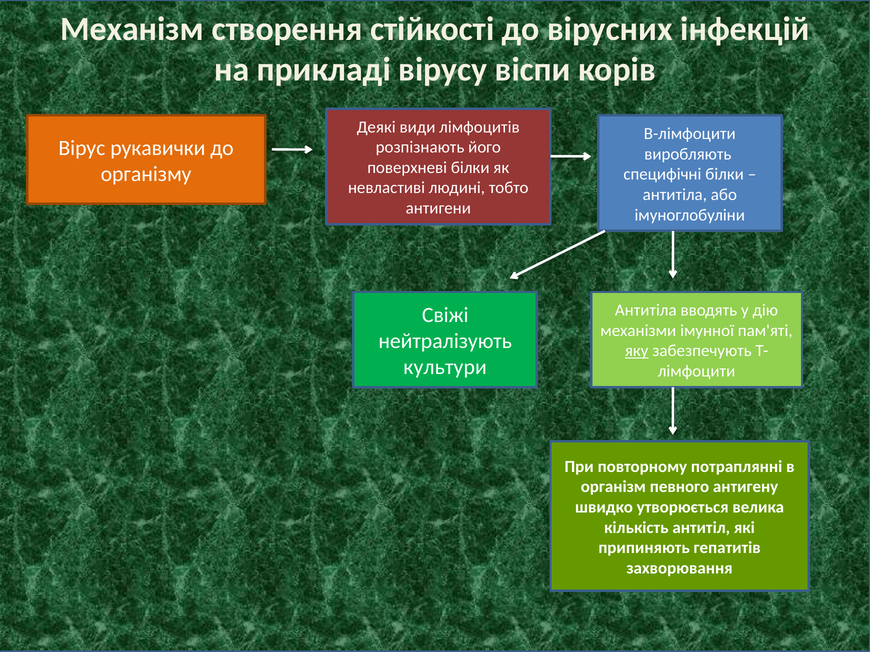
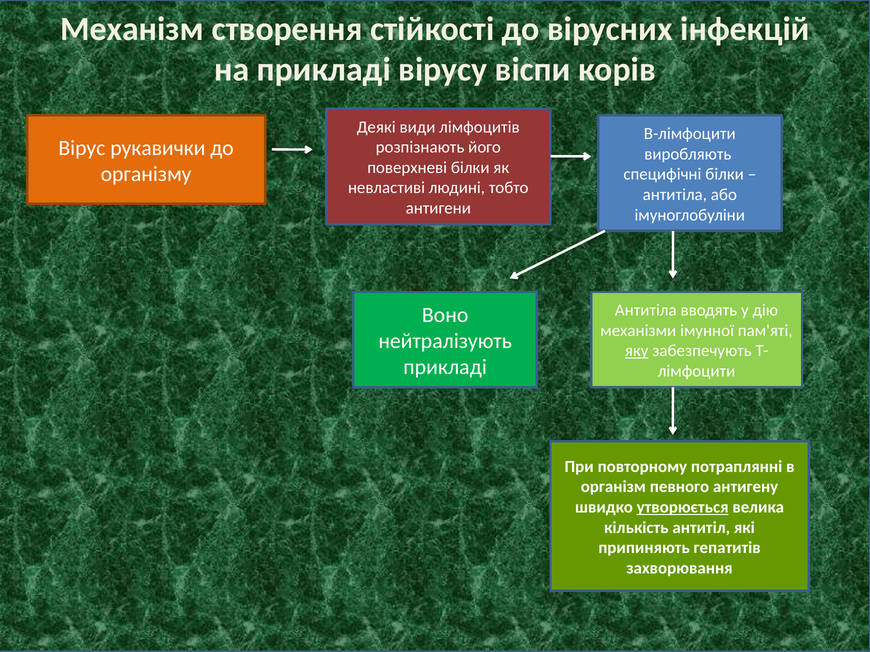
Свіжі: Свіжі -> Воно (445, 315)
культури: культури -> прикладі (445, 367)
утворюється underline: none -> present (683, 508)
